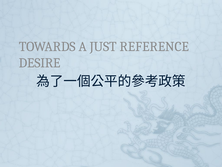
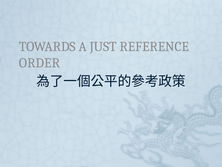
DESIRE: DESIRE -> ORDER (39, 63)
